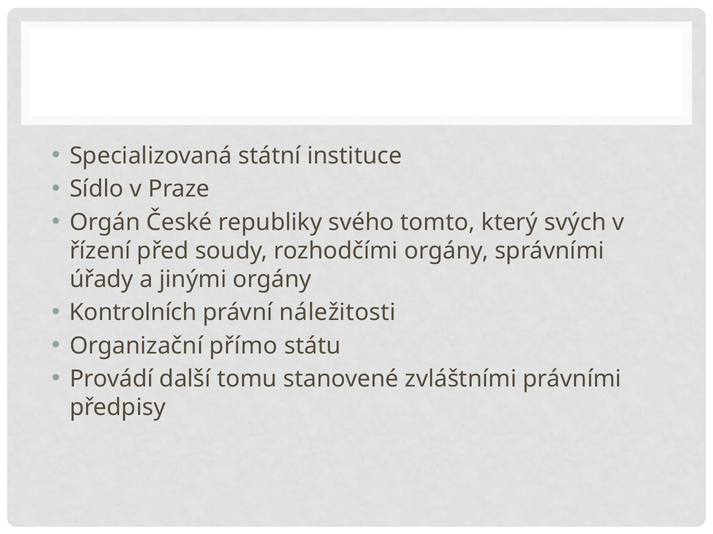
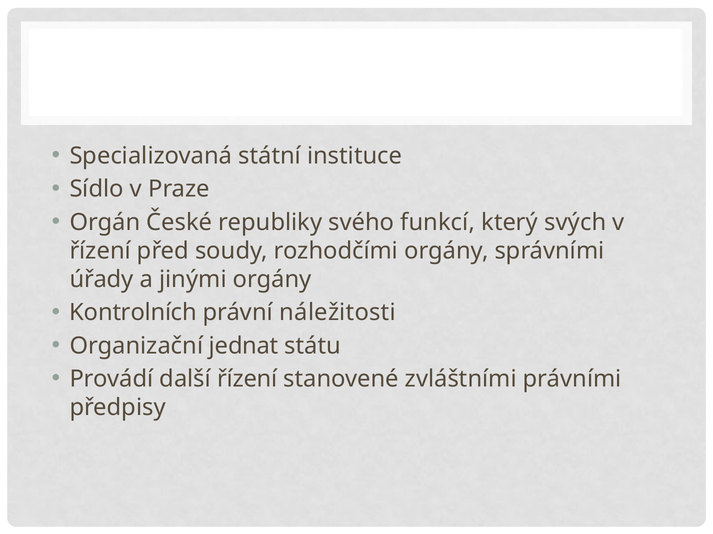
tomto: tomto -> funkcí (438, 223)
přímo: přímo -> jednat (244, 346)
další tomu: tomu -> řízení (247, 380)
